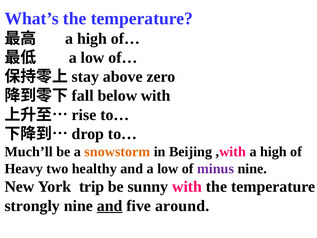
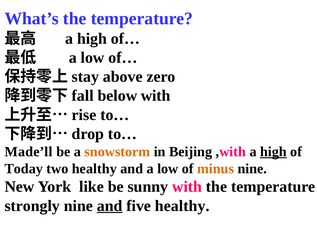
Much’ll: Much’ll -> Made’ll (29, 152)
high underline: none -> present (273, 152)
Heavy: Heavy -> Today (24, 168)
minus colour: purple -> orange (216, 168)
trip: trip -> like (91, 187)
five around: around -> healthy (182, 206)
